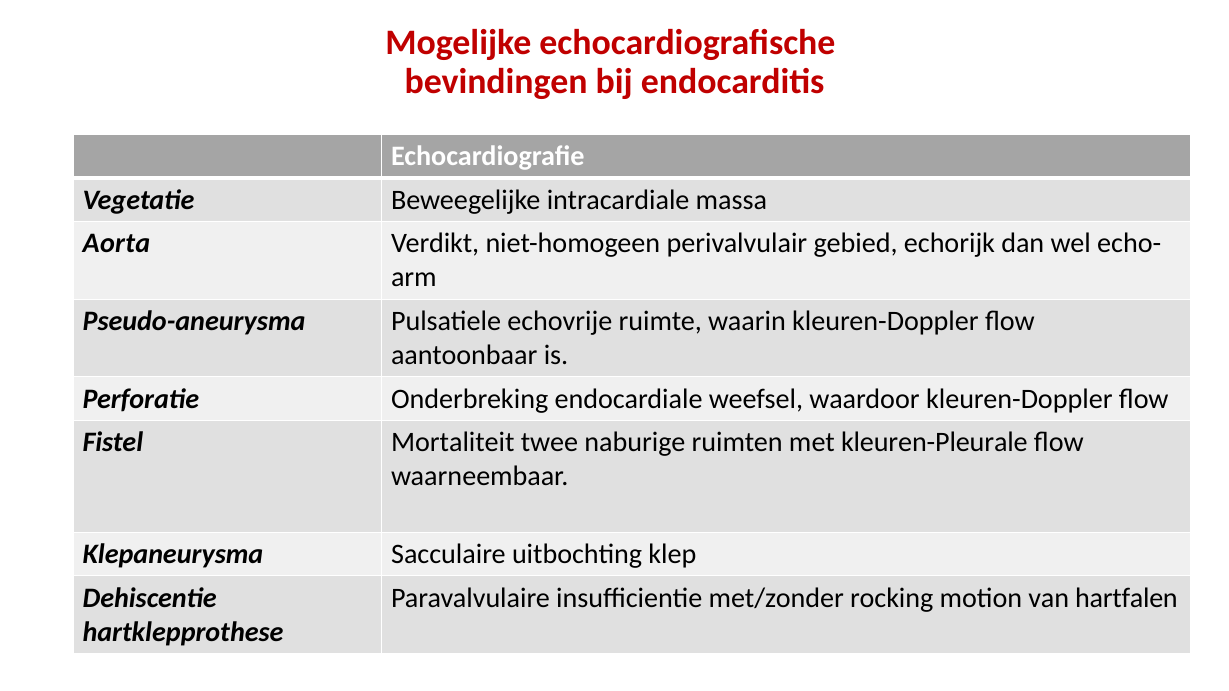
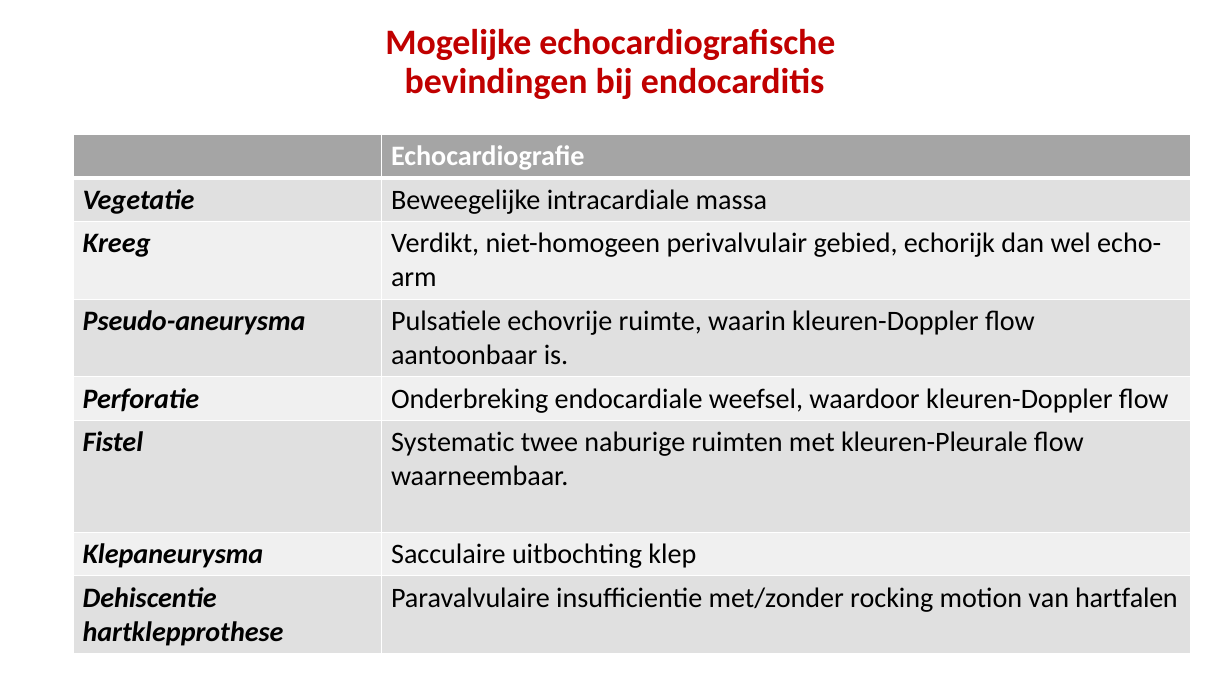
Aorta: Aorta -> Kreeg (117, 244)
Mortaliteit: Mortaliteit -> Systematic (453, 443)
